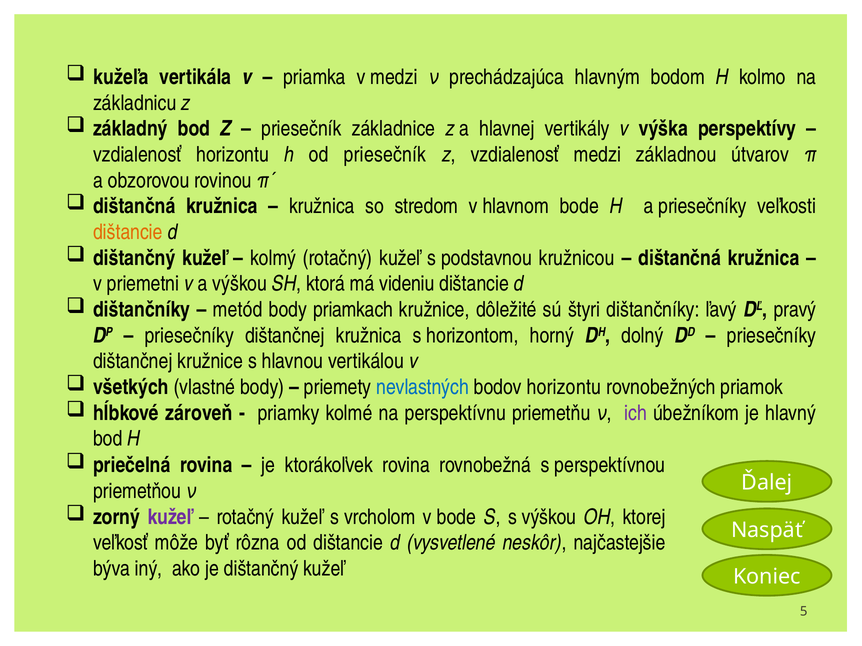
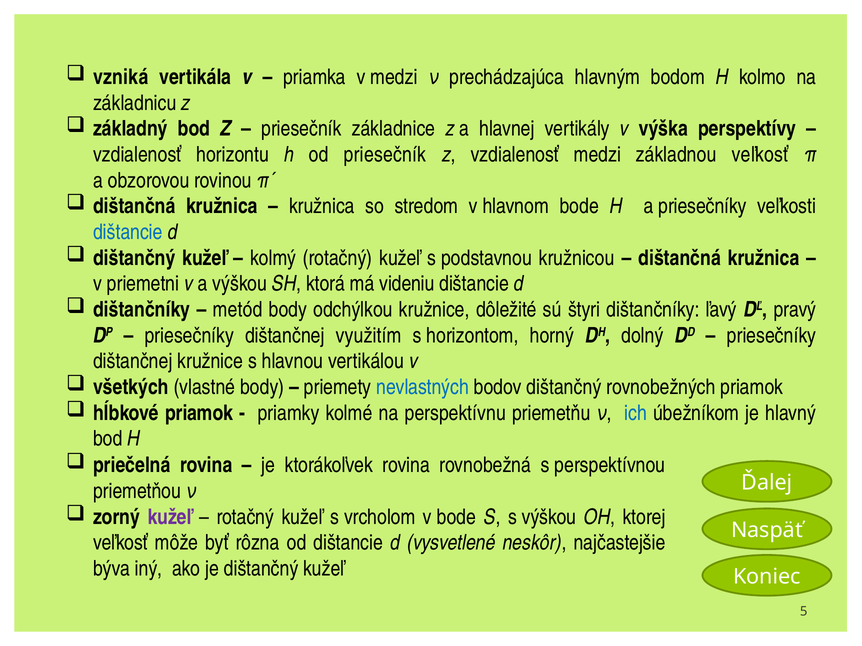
kužeľa: kužeľa -> vzniká (121, 77)
základnou útvarov: útvarov -> veľkosť (760, 155)
dištancie colour: orange -> blue (128, 232)
priamkach: priamkach -> odchýlkou (353, 310)
dištančnej kružnica: kružnica -> využitím (369, 336)
bodov horizontu: horizontu -> dištančný (564, 387)
hĺbkové zároveň: zároveň -> priamok (199, 413)
ich colour: purple -> blue (636, 413)
